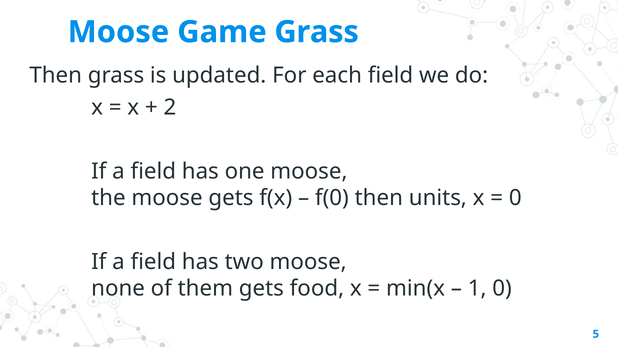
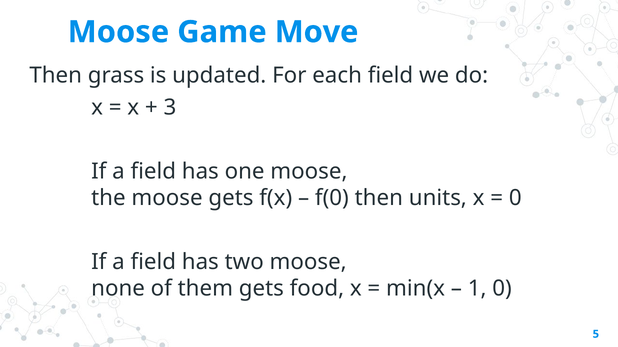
Game Grass: Grass -> Move (317, 32)
2: 2 -> 3 (170, 108)
